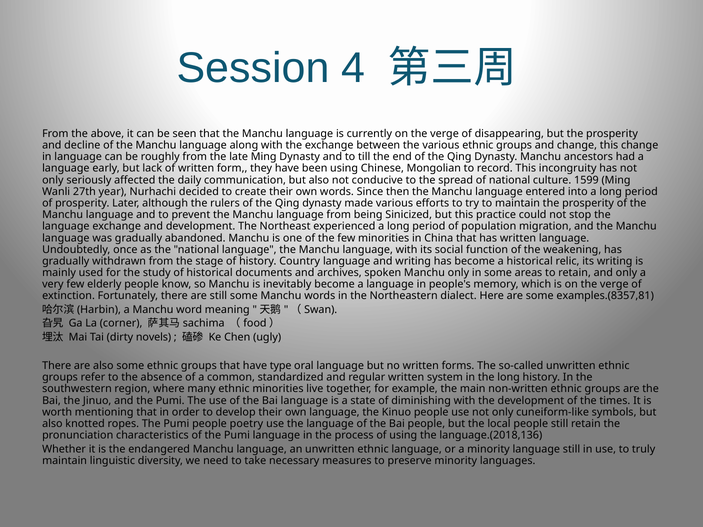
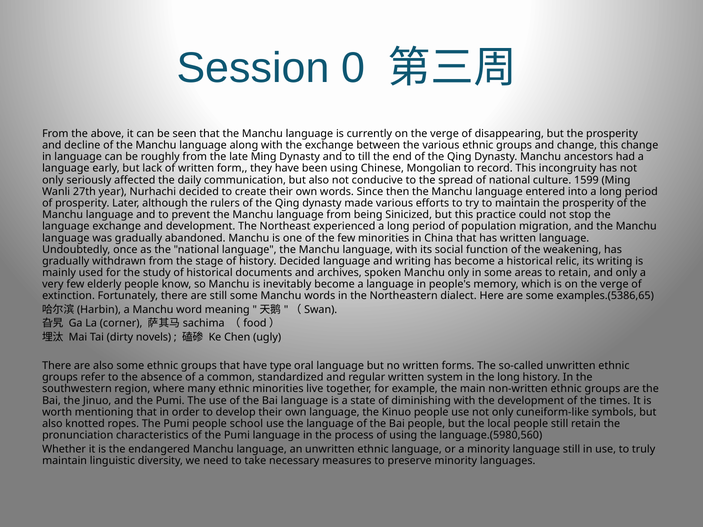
4: 4 -> 0 (353, 68)
history Country: Country -> Decided (300, 261)
examples.(8357,81: examples.(8357,81 -> examples.(5386,65 (605, 296)
poetry: poetry -> school (246, 424)
language.(2018,136: language.(2018,136 -> language.(5980,560 (491, 435)
